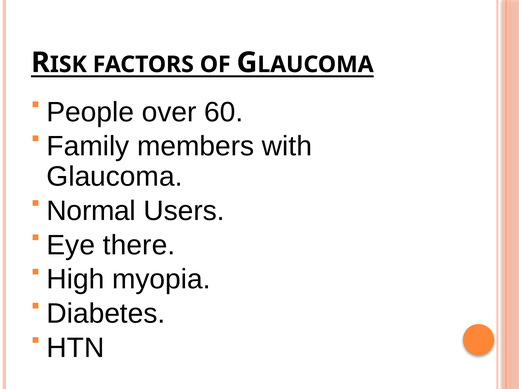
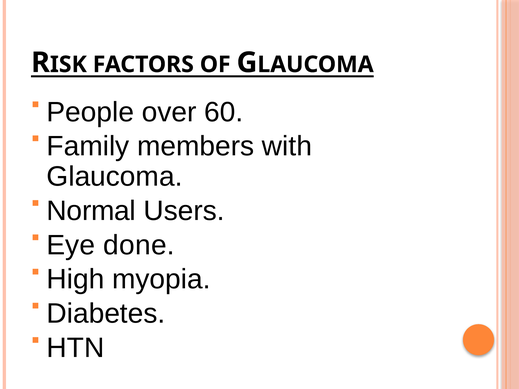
there: there -> done (139, 245)
